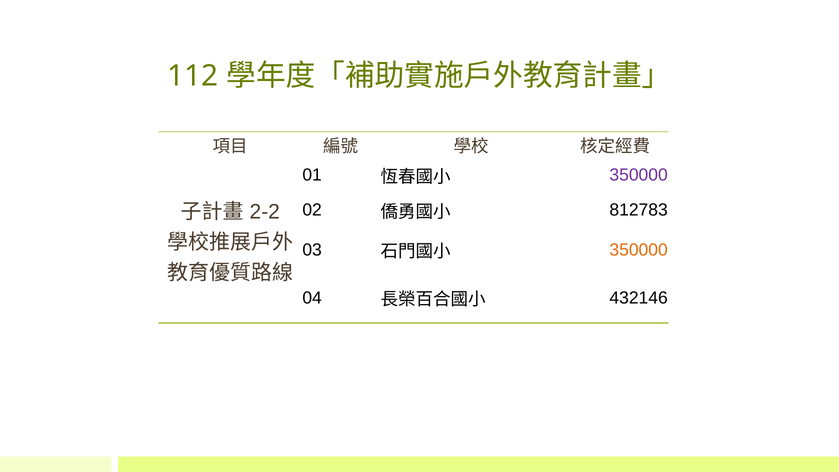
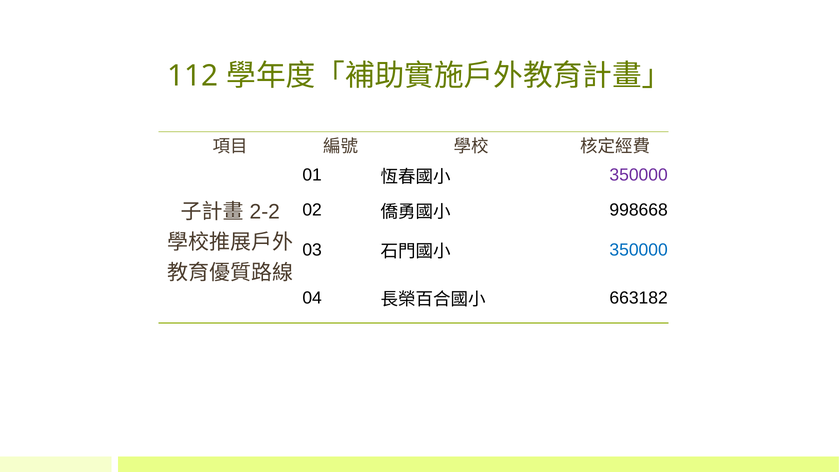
812783: 812783 -> 998668 (639, 210)
350000 colour: orange -> blue (639, 250)
432146: 432146 -> 663182 (639, 298)
